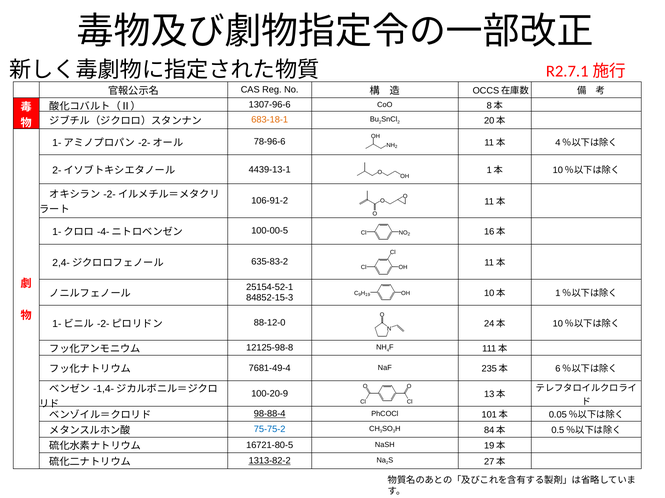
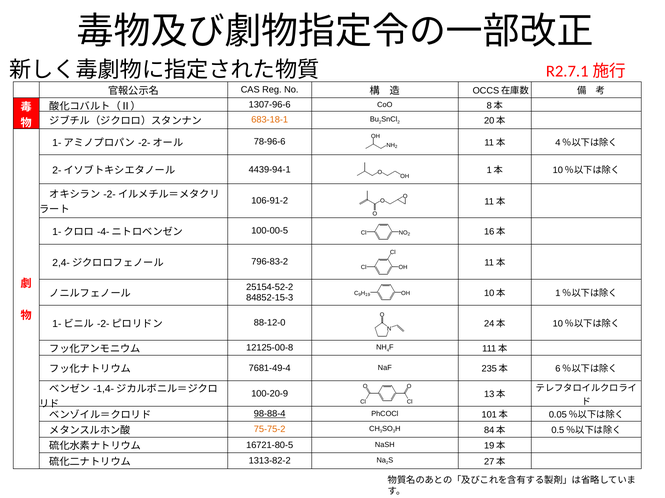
4439-13-1: 4439-13-1 -> 4439-94-1 (270, 170)
635-83-2: 635-83-2 -> 796-83-2 (270, 262)
25154-52-1: 25154-52-1 -> 25154-52-2 (270, 288)
12125-98-8: 12125-98-8 -> 12125-00-8 (270, 348)
75-75-2 colour: blue -> orange (270, 430)
1313-82-2 underline: present -> none (270, 461)
